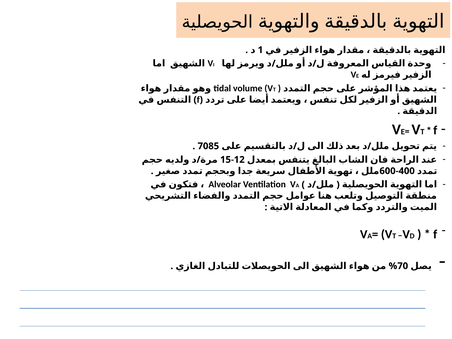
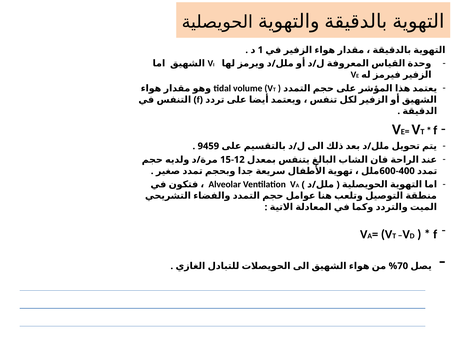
7085: 7085 -> 9459 (208, 146)
